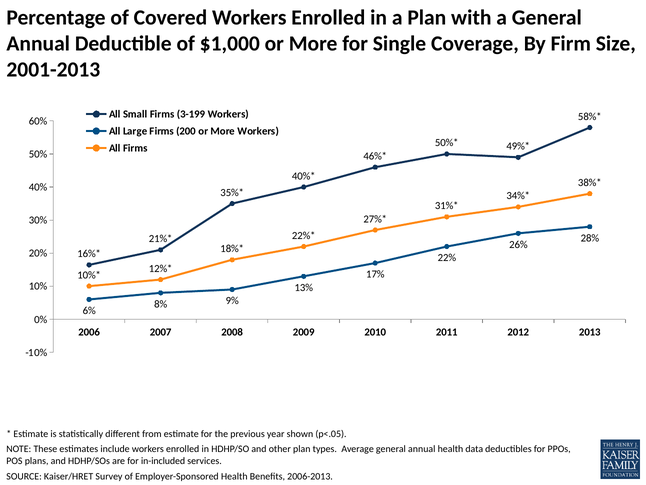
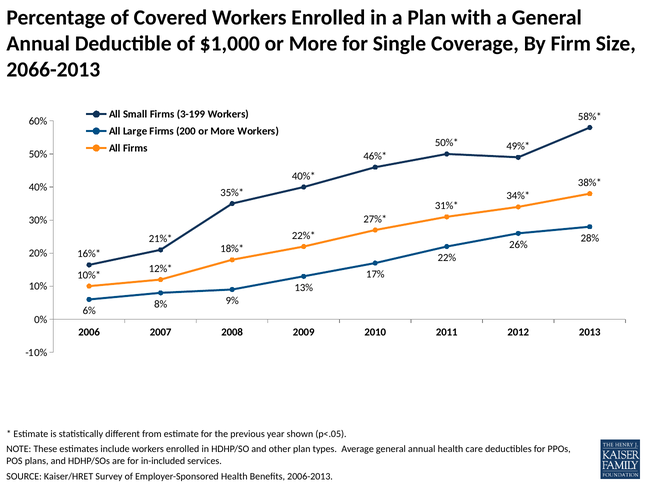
2001-2013: 2001-2013 -> 2066-2013 (53, 69)
data: data -> care (474, 449)
